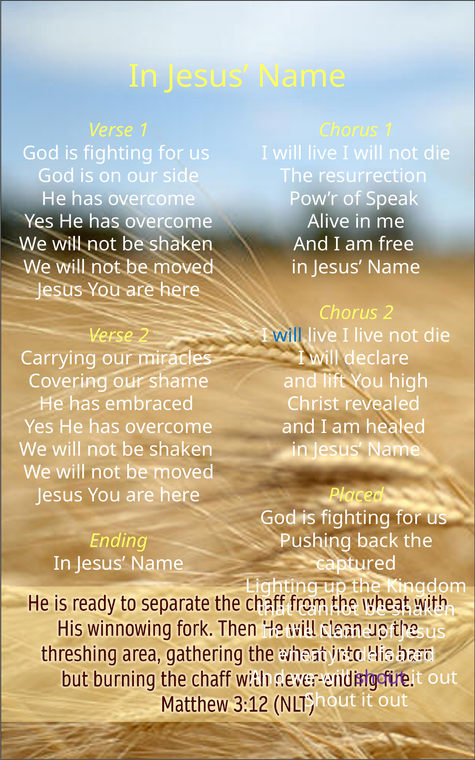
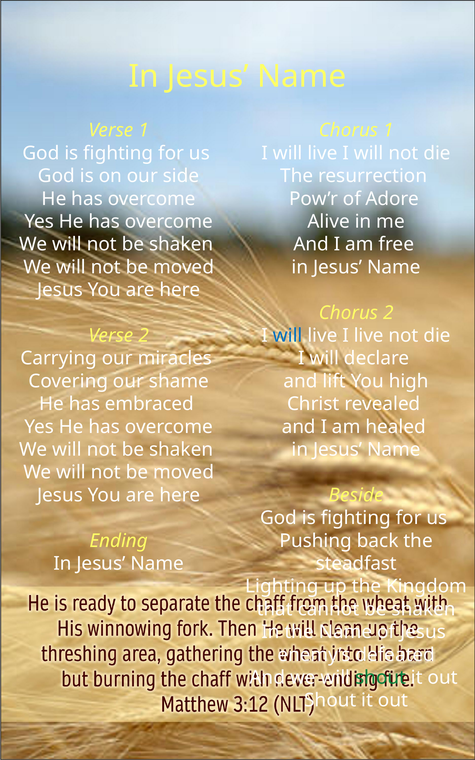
Speak: Speak -> Adore (392, 199)
Placed: Placed -> Beside (356, 495)
captured: captured -> steadfast (356, 564)
shout colour: purple -> green (381, 678)
